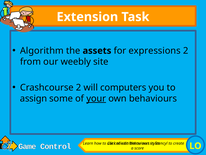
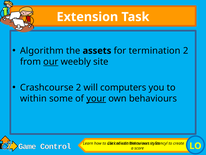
expressions: expressions -> termination (155, 51)
our underline: none -> present (51, 62)
assign: assign -> within (33, 98)
